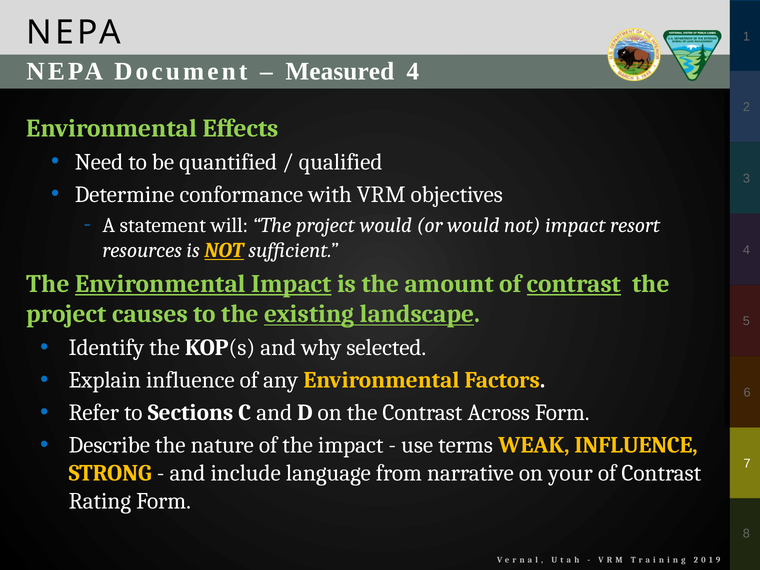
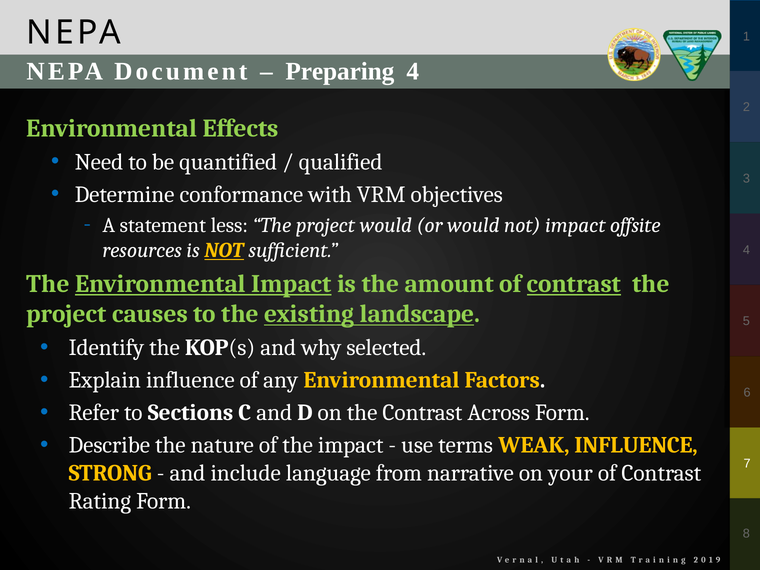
Measured: Measured -> Preparing (340, 71)
will: will -> less (229, 225)
resort: resort -> offsite (635, 225)
